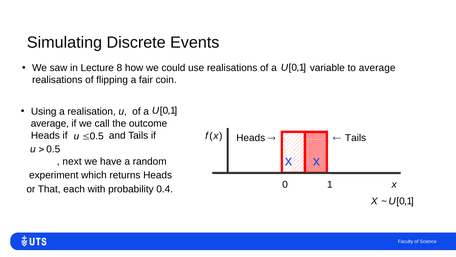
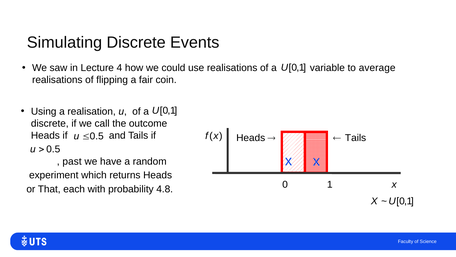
8: 8 -> 4 (119, 68)
average: average -> discrete (50, 123)
next: next -> past (72, 161)
0.4: 0.4 -> 4.8 (165, 189)
